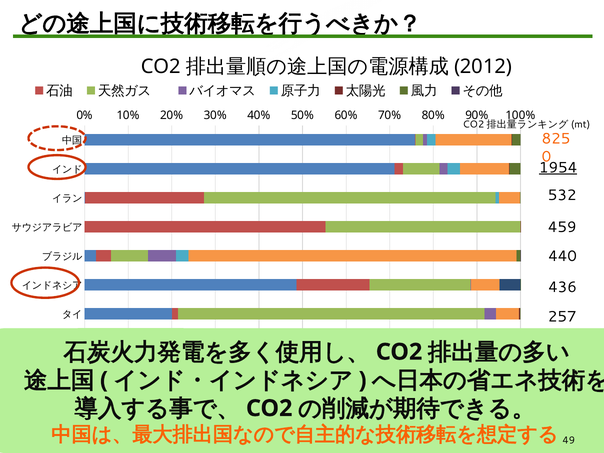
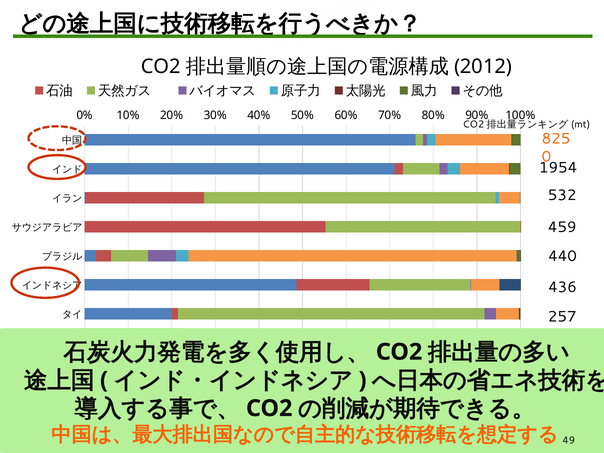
1954 underline: present -> none (558, 168)
